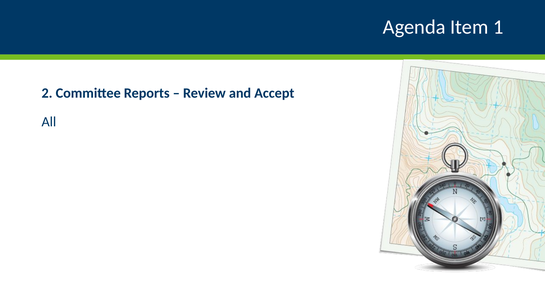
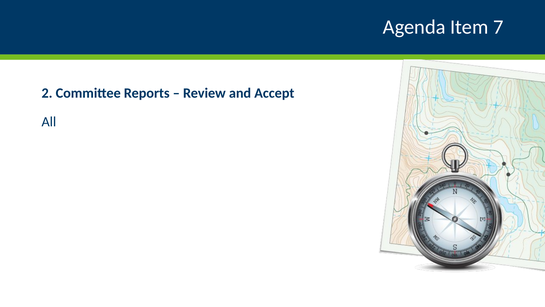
1: 1 -> 7 (498, 27)
